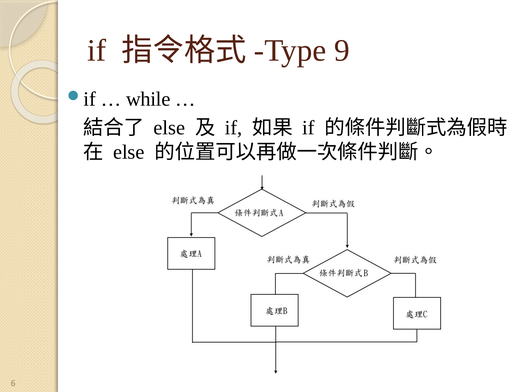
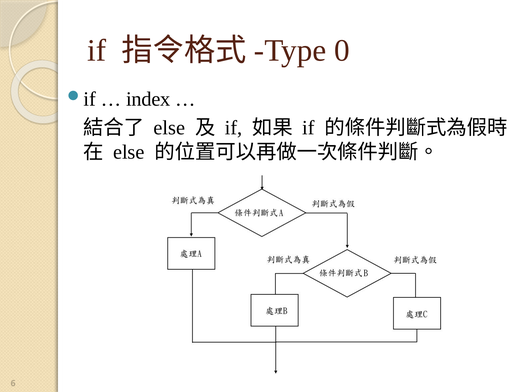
9: 9 -> 0 (342, 51)
while: while -> index (148, 99)
